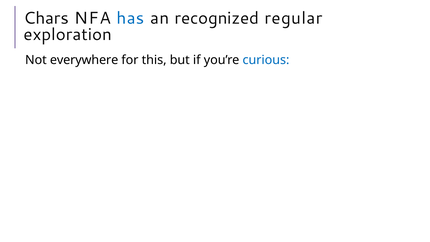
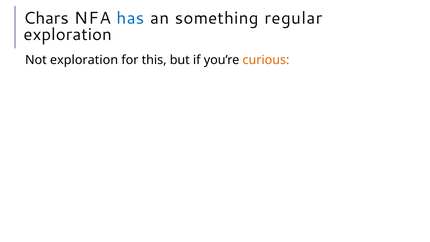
recognized: recognized -> something (217, 18)
Not everywhere: everywhere -> exploration (84, 60)
curious colour: blue -> orange (266, 60)
